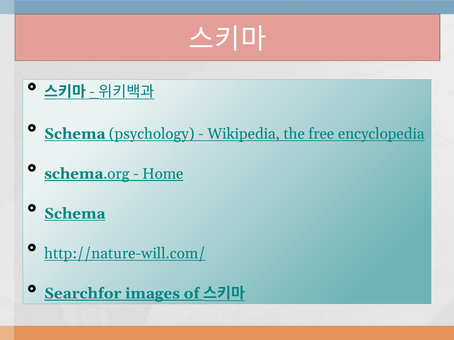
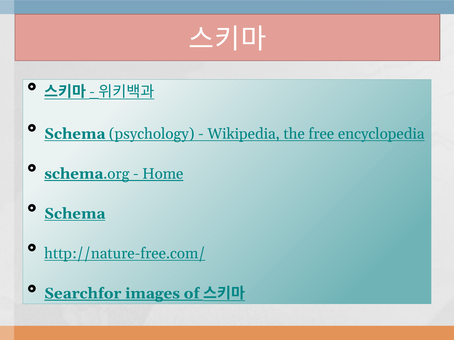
http://nature-will.com/: http://nature-will.com/ -> http://nature-free.com/ (125, 254)
